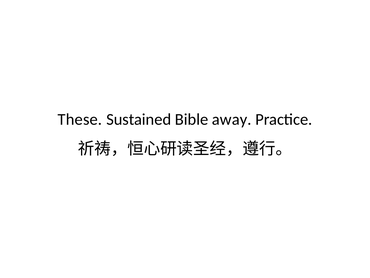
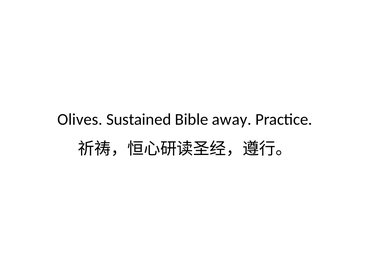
These: These -> Olives (80, 119)
